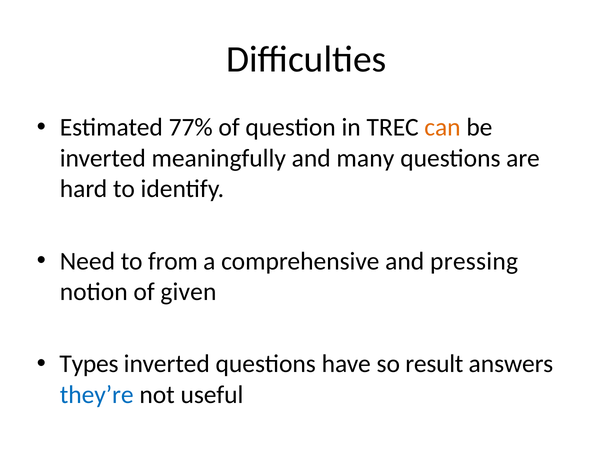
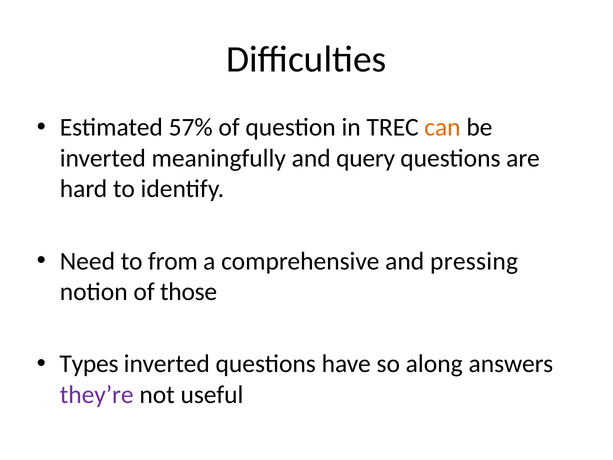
77%: 77% -> 57% (191, 127)
many: many -> query (366, 158)
given: given -> those (189, 292)
result: result -> along (434, 364)
they’re colour: blue -> purple (97, 394)
